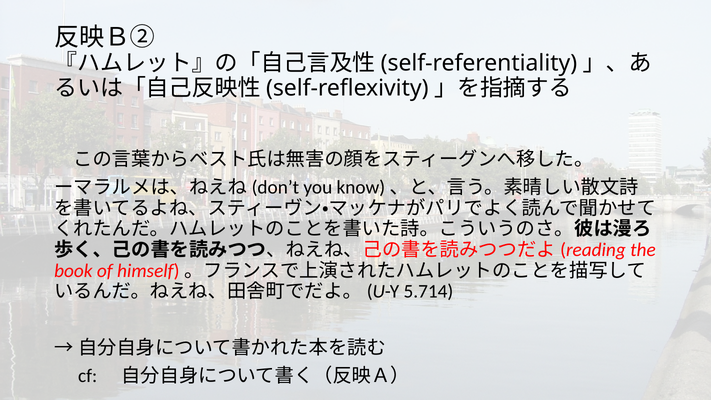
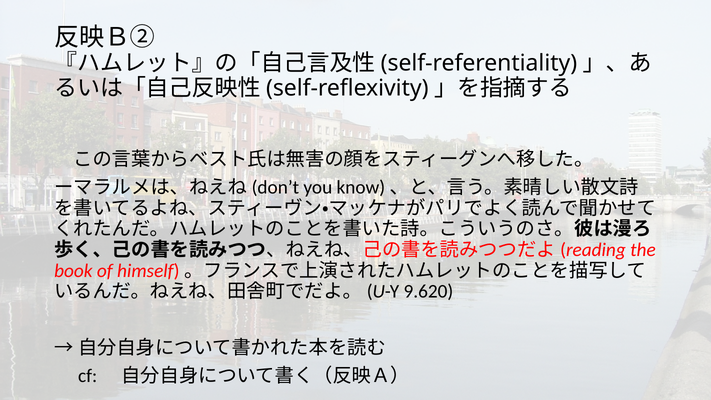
5.714: 5.714 -> 9.620 (428, 291)
